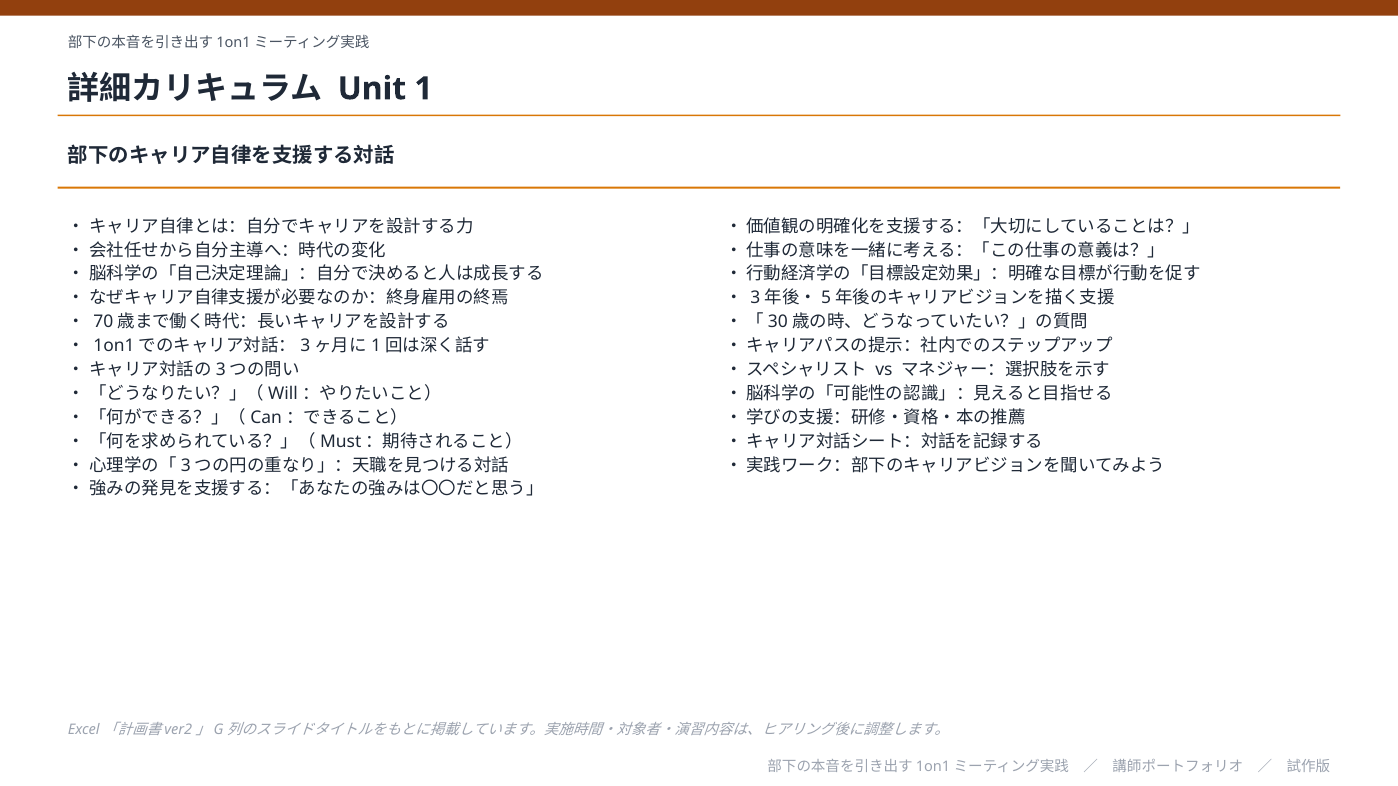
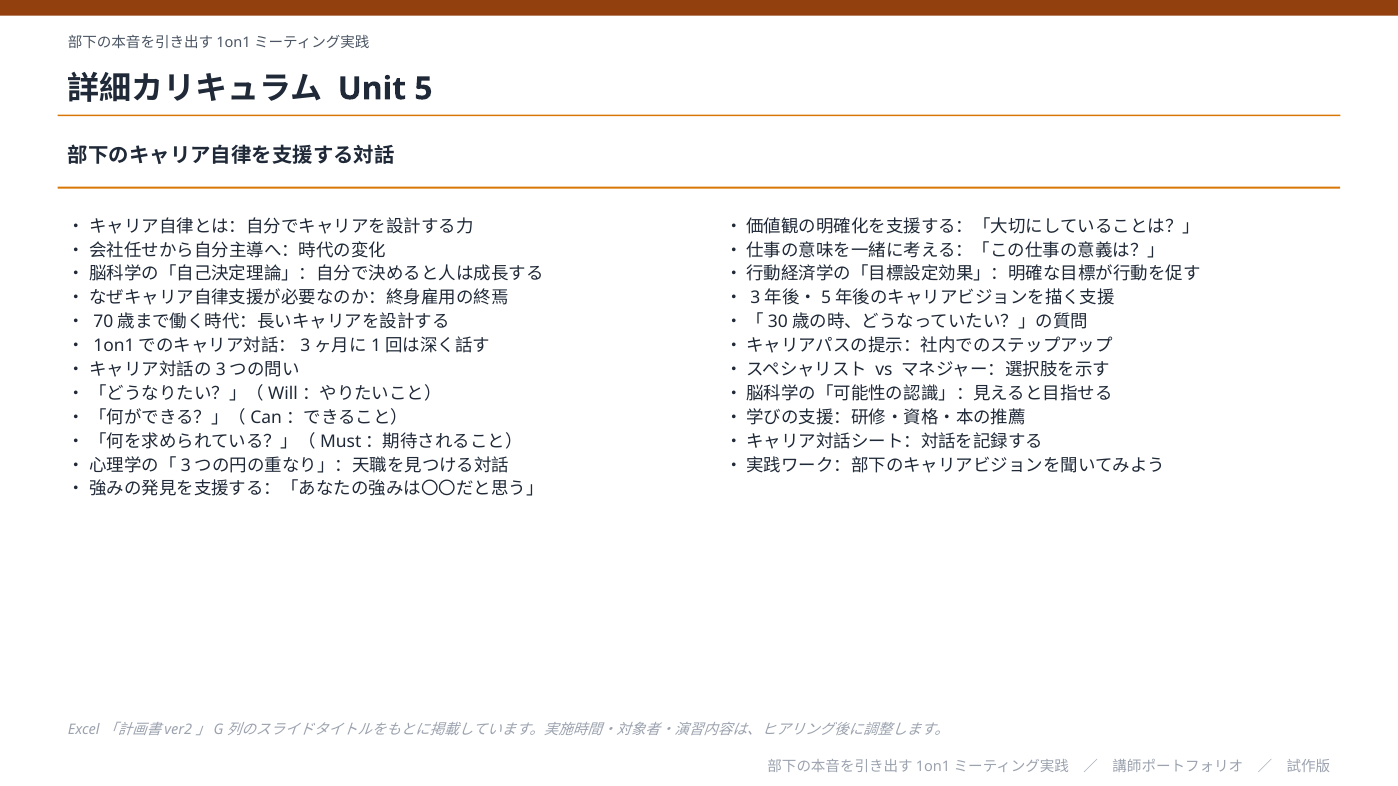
1: 1 -> 5 (423, 89)
